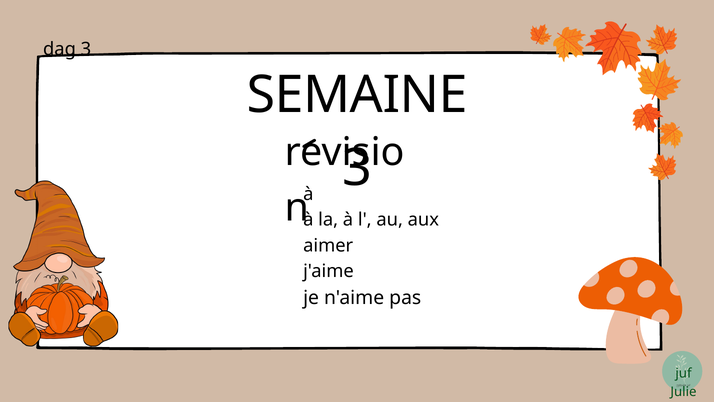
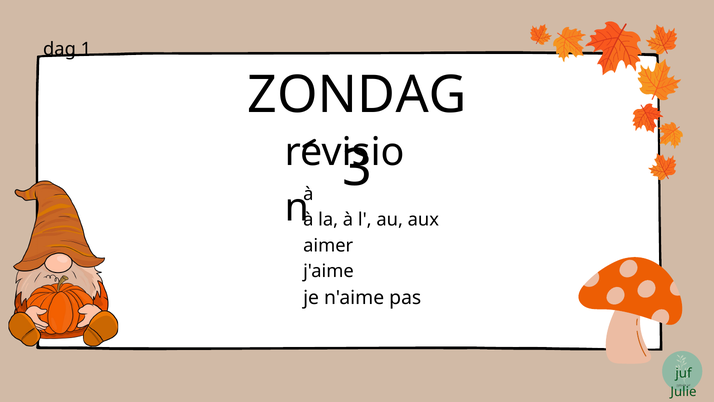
dag 3: 3 -> 1 (86, 49)
SEMAINE: SEMAINE -> ZONDAG (357, 95)
